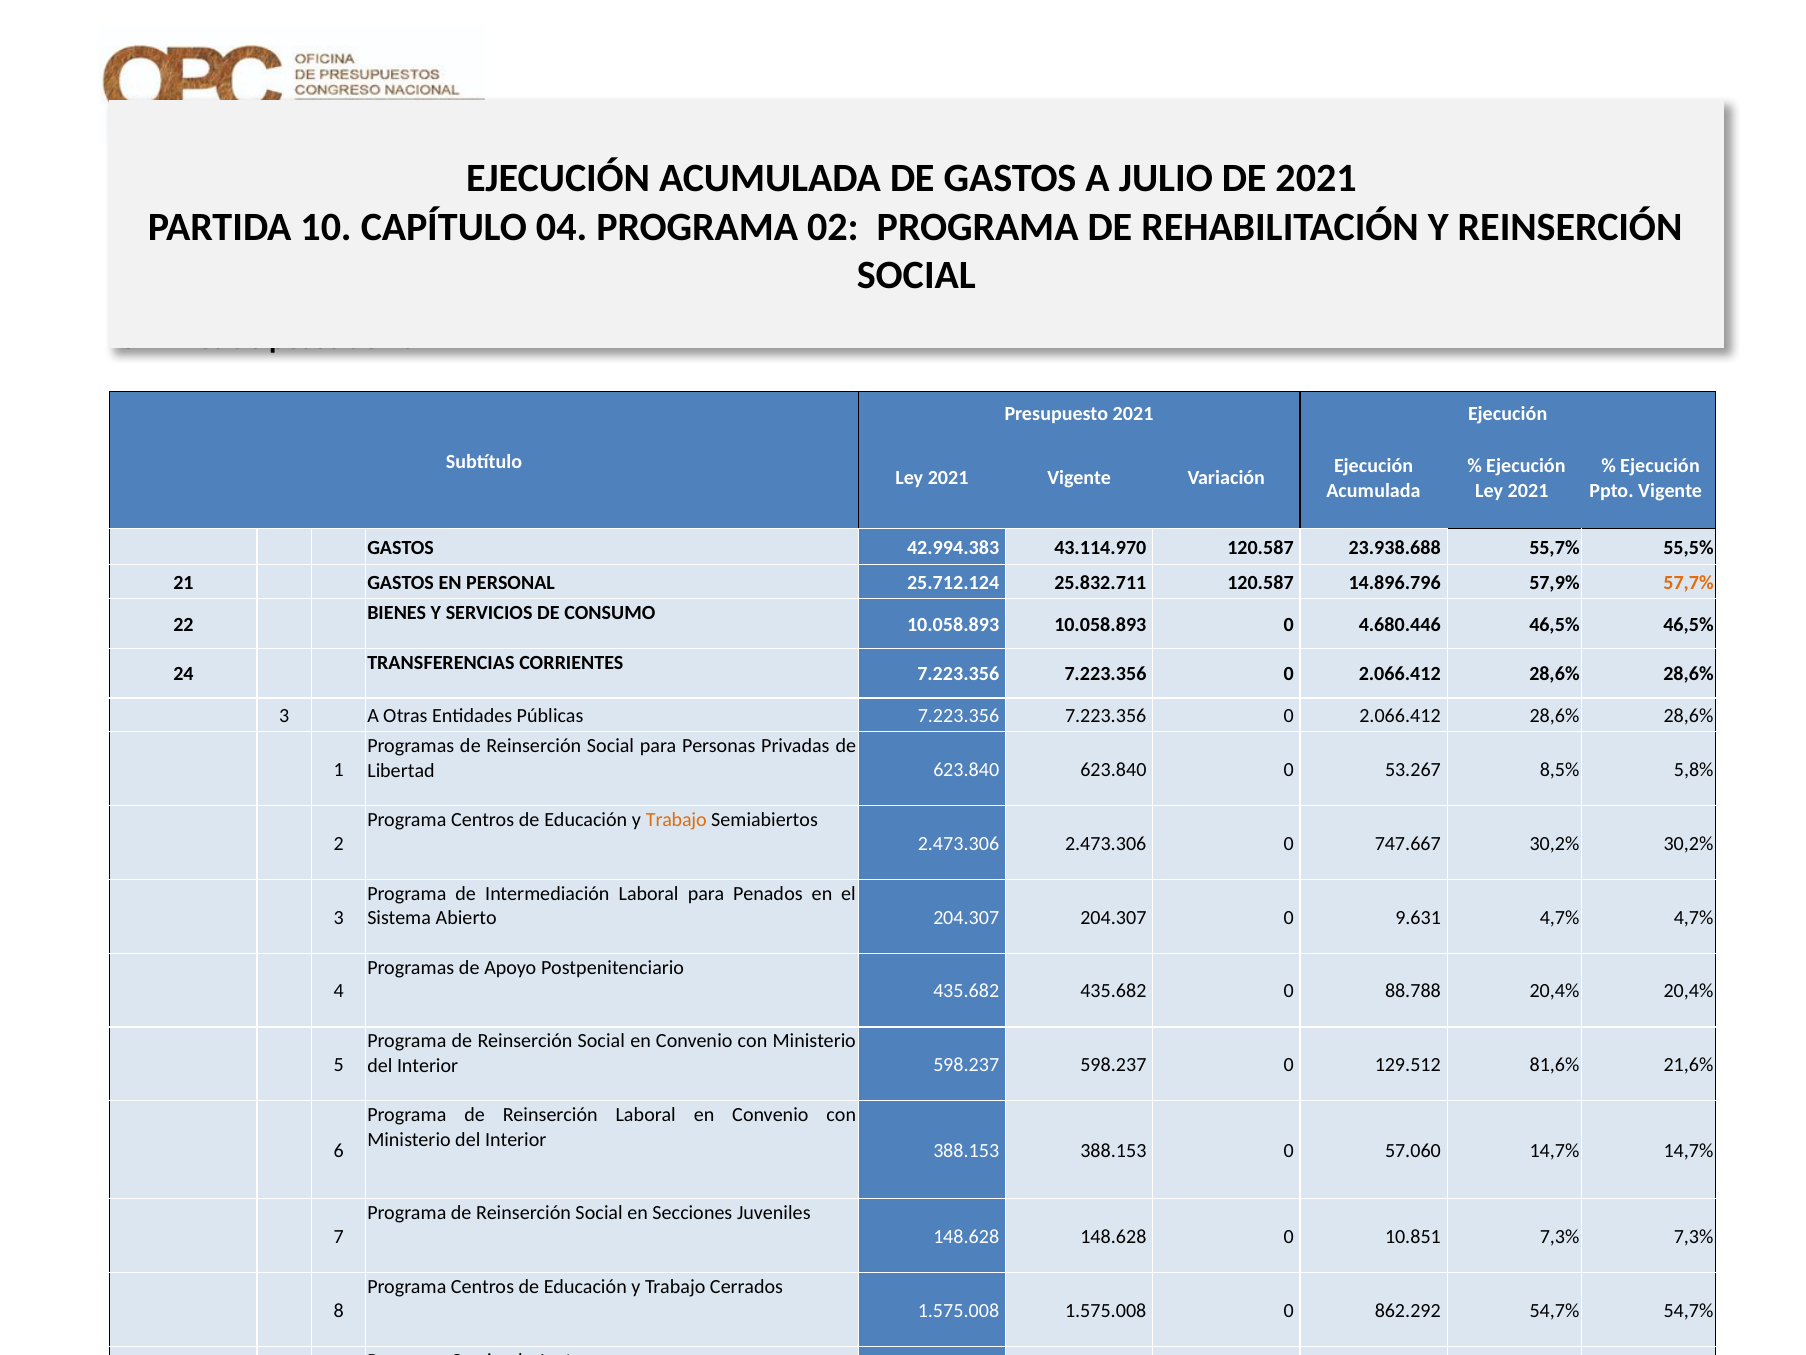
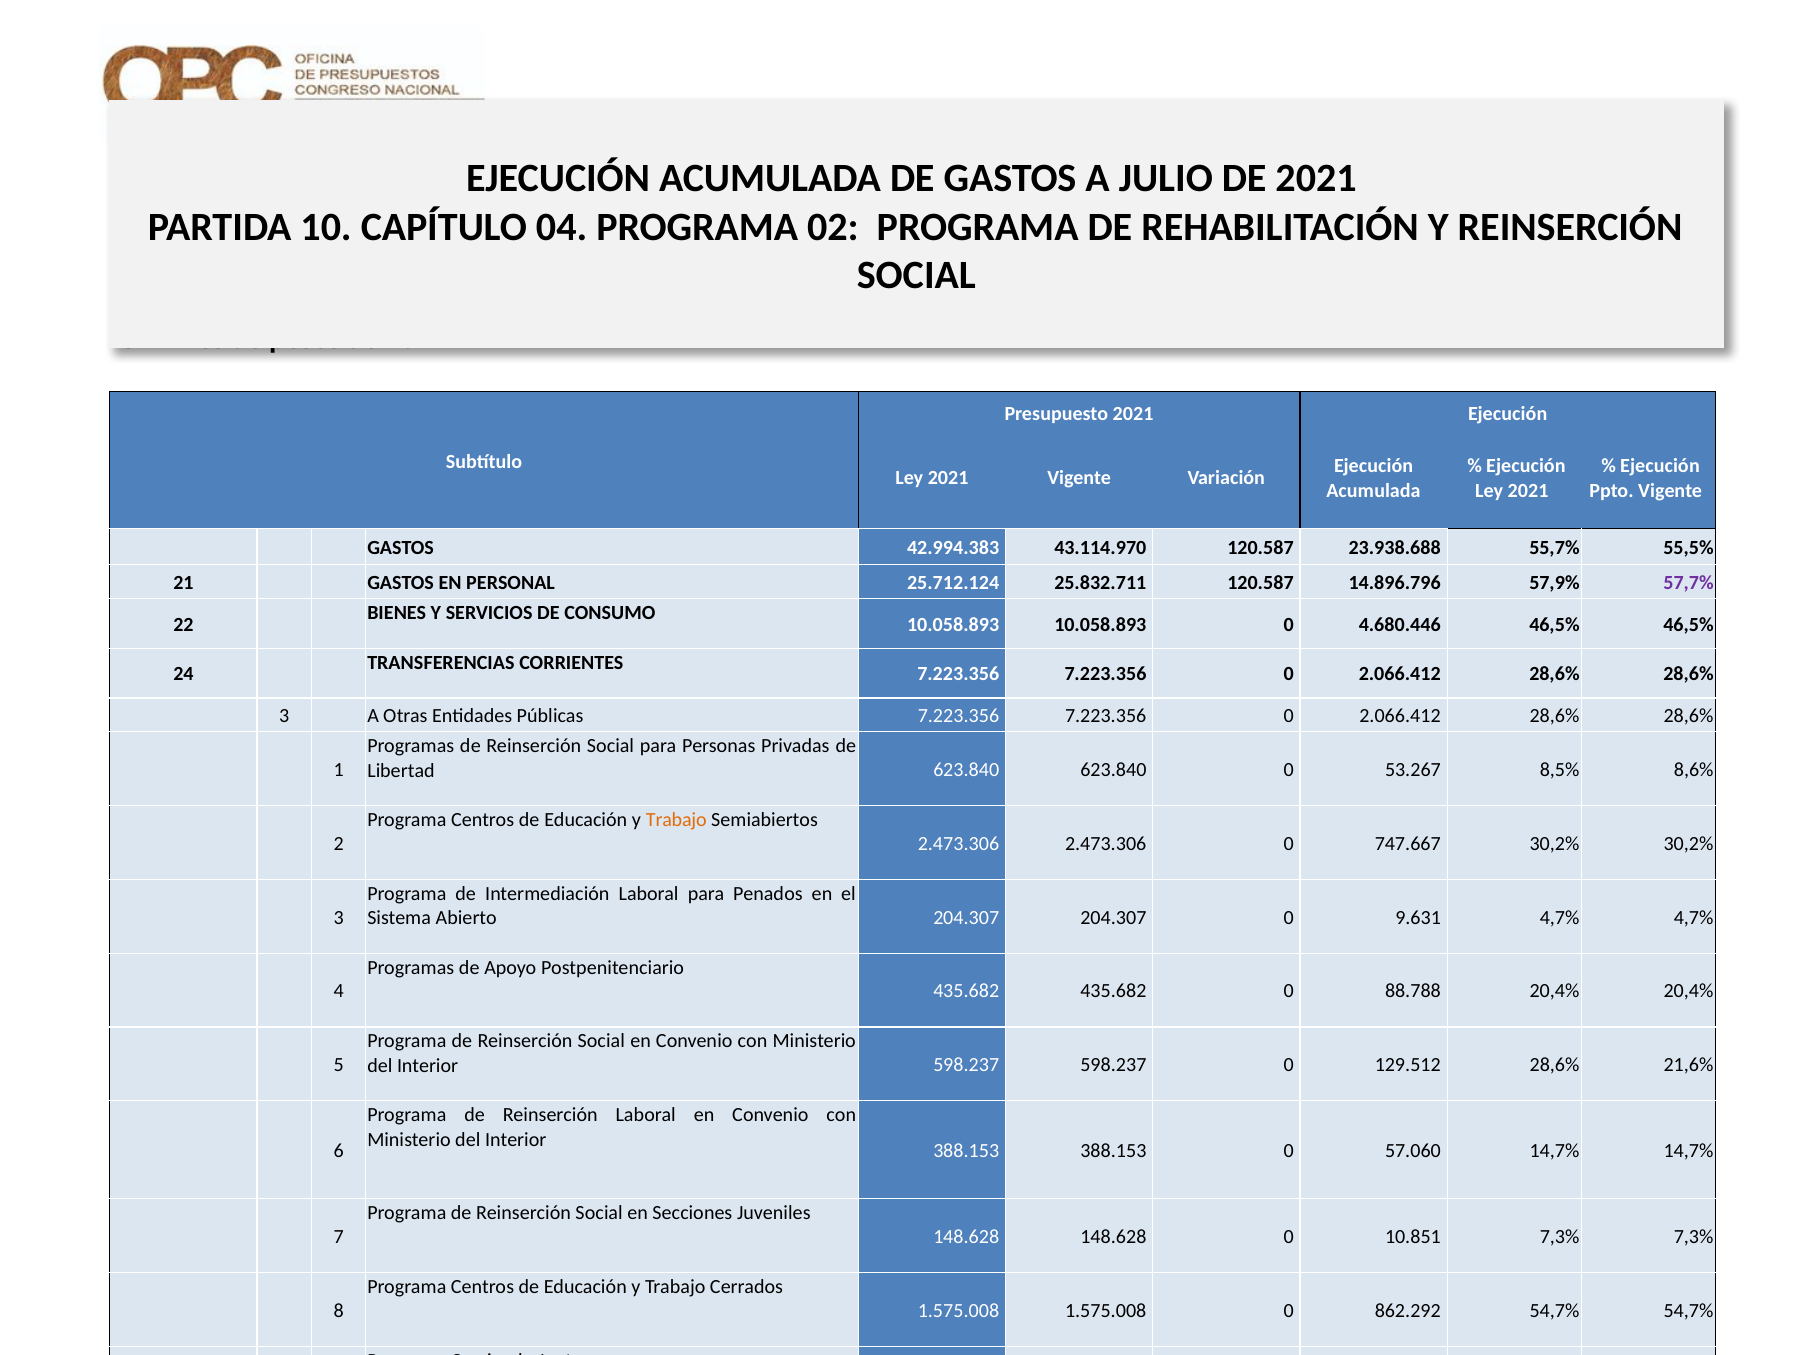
57,7% colour: orange -> purple (1689, 582)
5,8%: 5,8% -> 8,6% (1694, 769)
129.512 81,6%: 81,6% -> 28,6% (1555, 1065)
